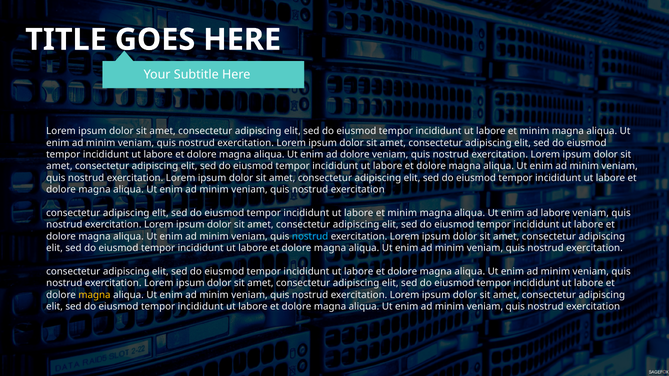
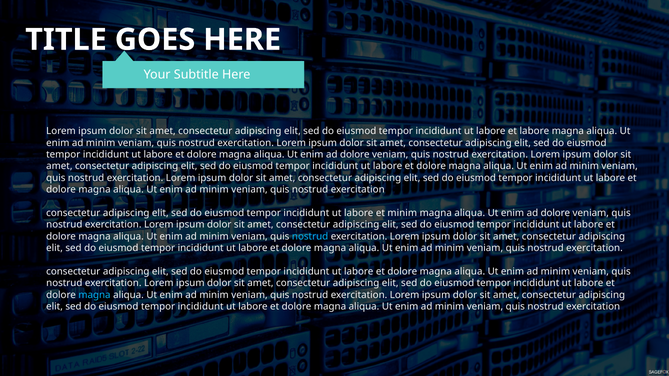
minim: minim -> labore (534, 131)
labore: labore -> dolore (555, 213)
magna colour: yellow -> light blue (95, 295)
